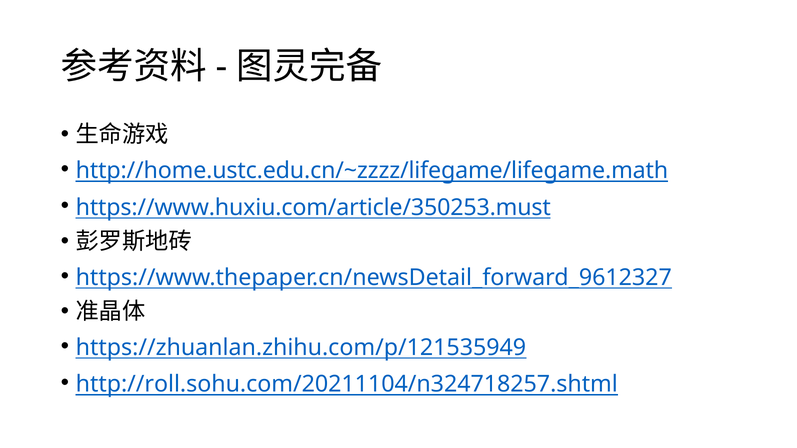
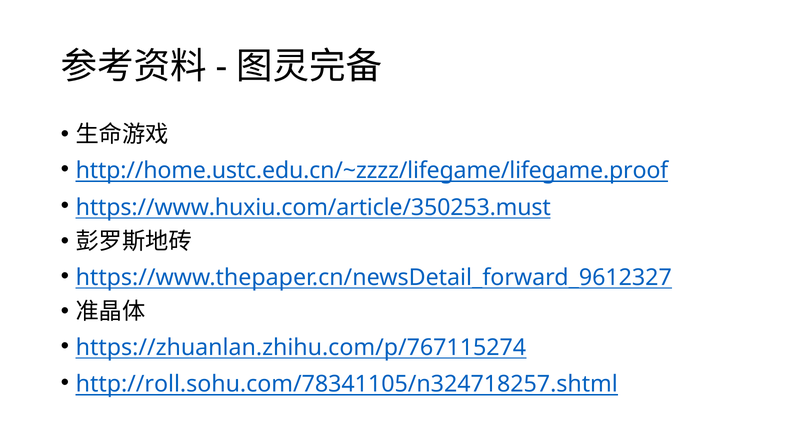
http://home.ustc.edu.cn/~zzzz/lifegame/lifegame.math: http://home.ustc.edu.cn/~zzzz/lifegame/lifegame.math -> http://home.ustc.edu.cn/~zzzz/lifegame/lifegame.proof (372, 171)
https://zhuanlan.zhihu.com/p/121535949: https://zhuanlan.zhihu.com/p/121535949 -> https://zhuanlan.zhihu.com/p/767115274 (301, 348)
http://roll.sohu.com/20211104/n324718257.shtml: http://roll.sohu.com/20211104/n324718257.shtml -> http://roll.sohu.com/78341105/n324718257.shtml (347, 384)
